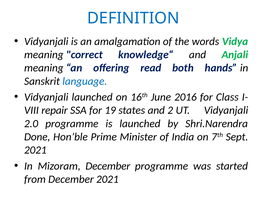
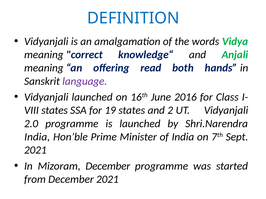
language colour: blue -> purple (85, 81)
repair: repair -> states (55, 111)
Done: Done -> India (37, 137)
